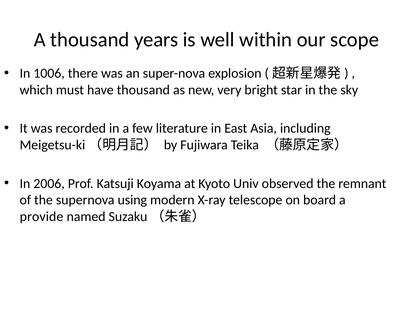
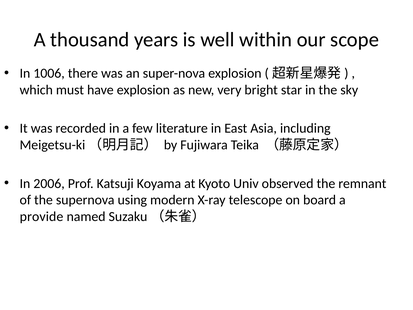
have thousand: thousand -> explosion (143, 90)
